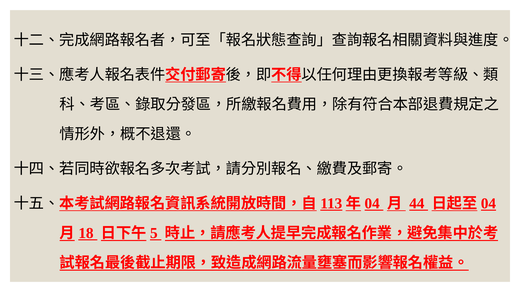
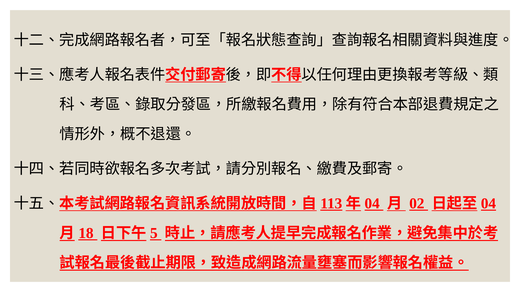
44: 44 -> 02 (417, 204)
